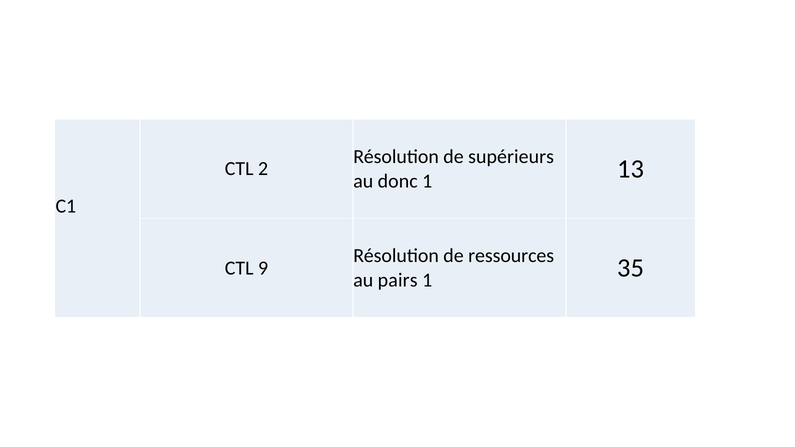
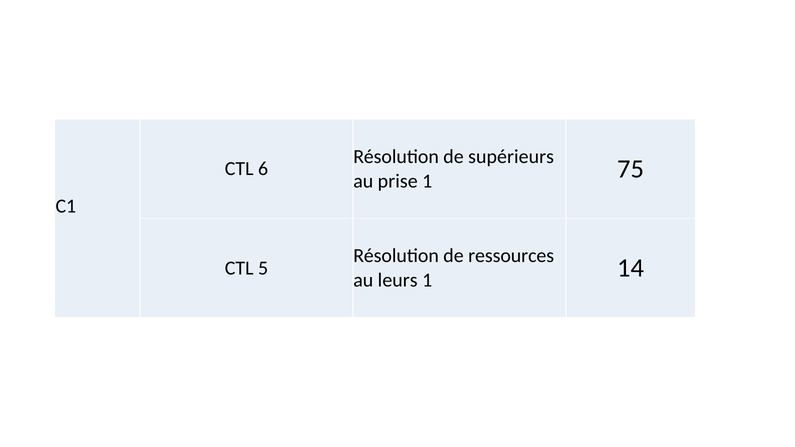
2: 2 -> 6 (263, 169)
donc: donc -> prise (398, 181)
13: 13 -> 75 (631, 169)
9: 9 -> 5 (263, 268)
pairs: pairs -> leurs (398, 280)
35: 35 -> 14 (631, 268)
